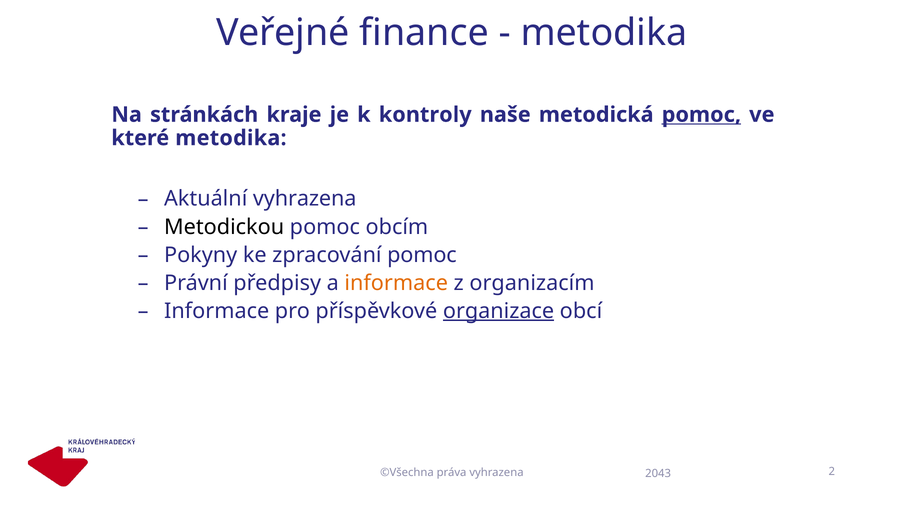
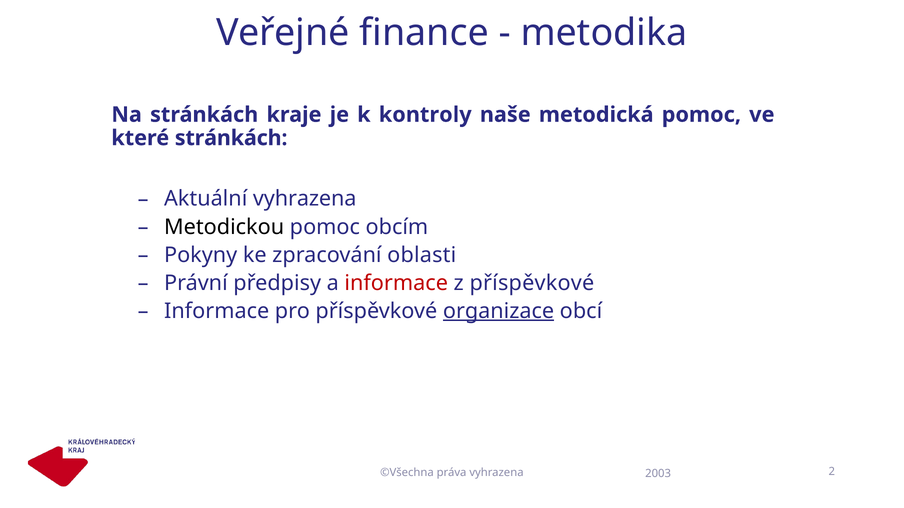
pomoc underline: present -> none (701, 115)
které metodika: metodika -> stránkách (231, 138)
zpracování pomoc: pomoc -> oblasti (422, 255)
informace colour: orange -> red (396, 283)
z organizacím: organizacím -> příspěvkové (532, 283)
2043: 2043 -> 2003 (658, 474)
